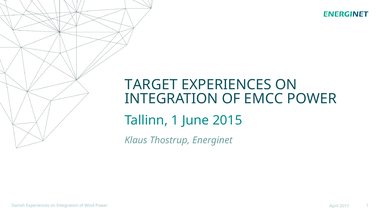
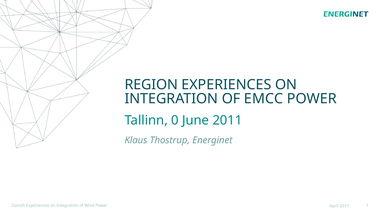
TARGET: TARGET -> REGION (151, 85)
Tallinn 1: 1 -> 0 (175, 121)
2015: 2015 -> 2011 (227, 121)
